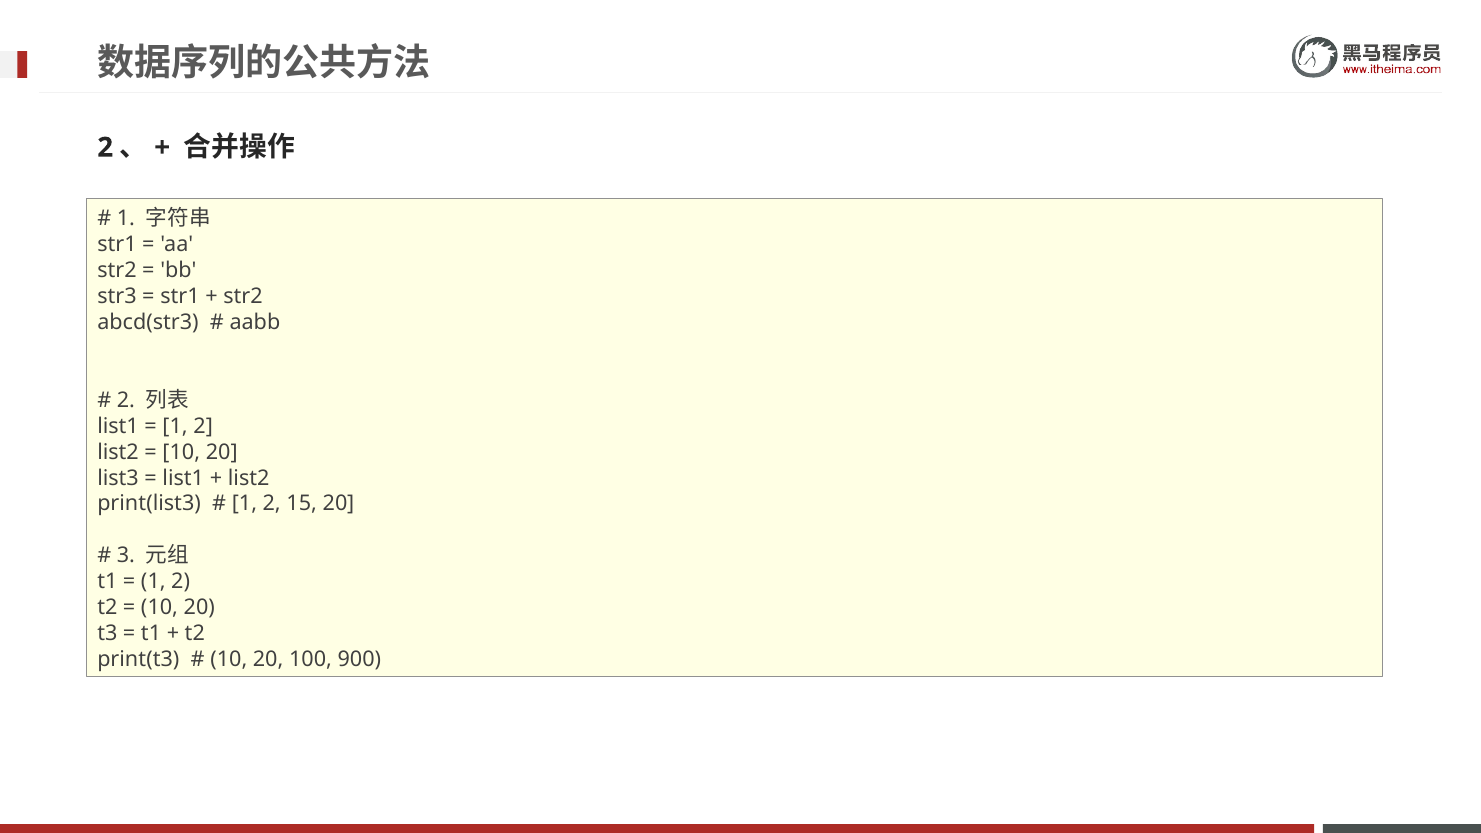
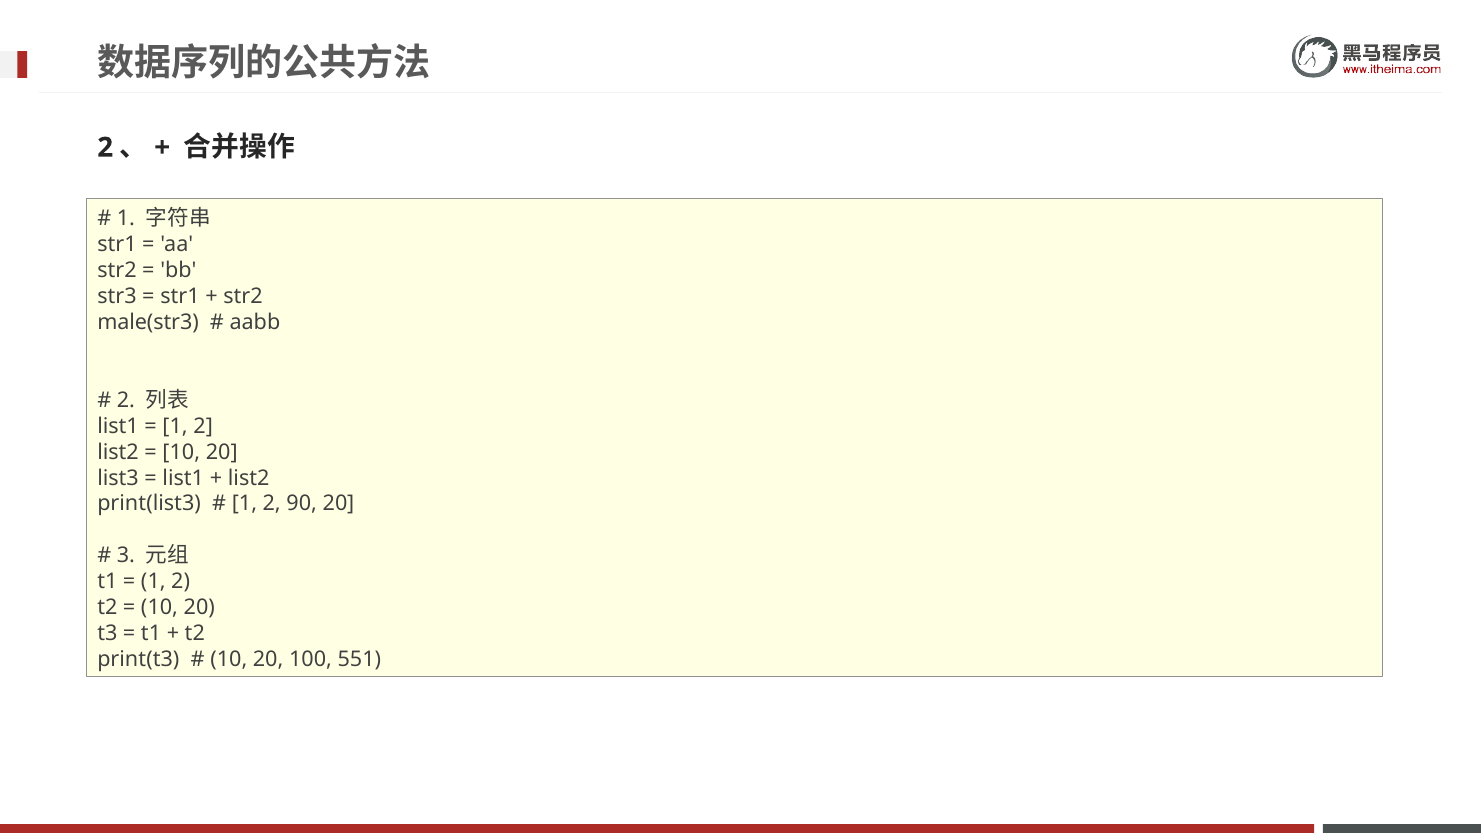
abcd(str3: abcd(str3 -> male(str3 (148, 322)
15: 15 -> 90 (302, 504)
900: 900 -> 551 (359, 659)
